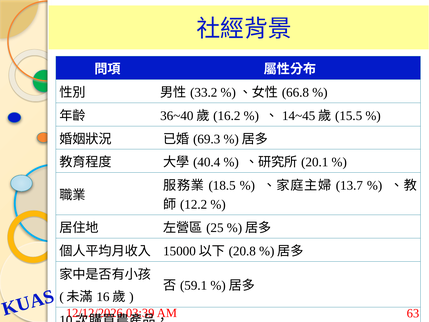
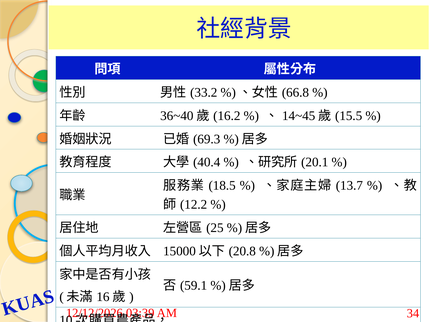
63: 63 -> 34 (413, 313)
